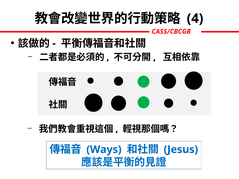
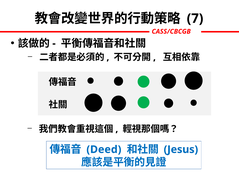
4: 4 -> 7 (195, 19)
Ways: Ways -> Deed (104, 150)
